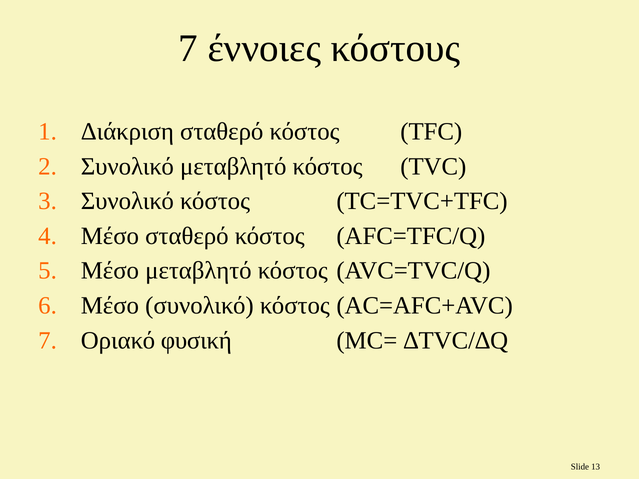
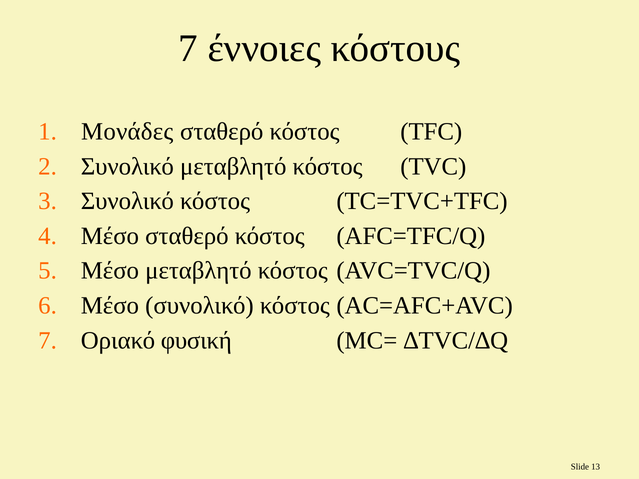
Διάκριση: Διάκριση -> Μονάδες (127, 132)
